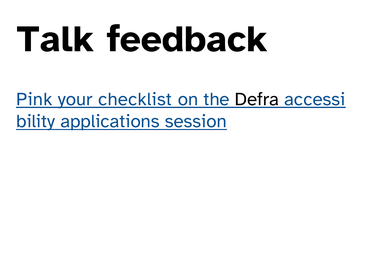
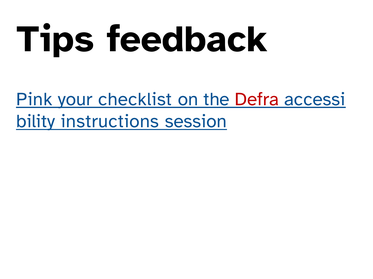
Talk: Talk -> Tips (55, 39)
Defra colour: black -> red (257, 99)
applications: applications -> instructions (110, 122)
